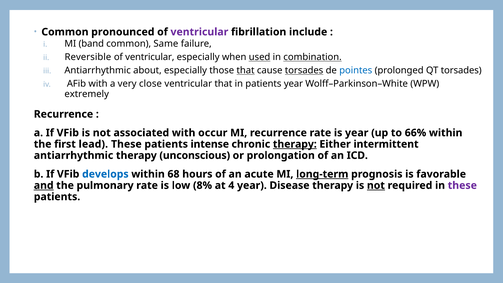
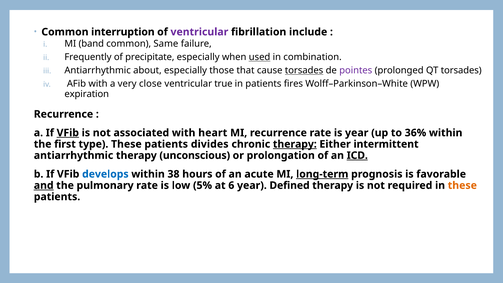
pronounced: pronounced -> interruption (123, 32)
Reversible: Reversible -> Frequently (88, 57)
ventricular: ventricular -> precipitate (150, 57)
combination underline: present -> none (313, 57)
that underline: present -> none (246, 70)
pointes colour: blue -> purple (356, 70)
ventricular that: that -> true (223, 84)
patients year: year -> fires (293, 84)
extremely: extremely -> expiration (87, 94)
VFib underline: none -> present (68, 133)
occur: occur -> heart (213, 133)
66%: 66% -> 36% (415, 133)
lead: lead -> type (93, 144)
intense: intense -> divides (210, 144)
ICD underline: none -> present (357, 155)
68: 68 -> 38 (174, 174)
8%: 8% -> 5% (203, 185)
4: 4 -> 6 (231, 185)
Disease: Disease -> Defined (290, 185)
not underline: present -> none (376, 185)
these colour: purple -> orange (462, 185)
